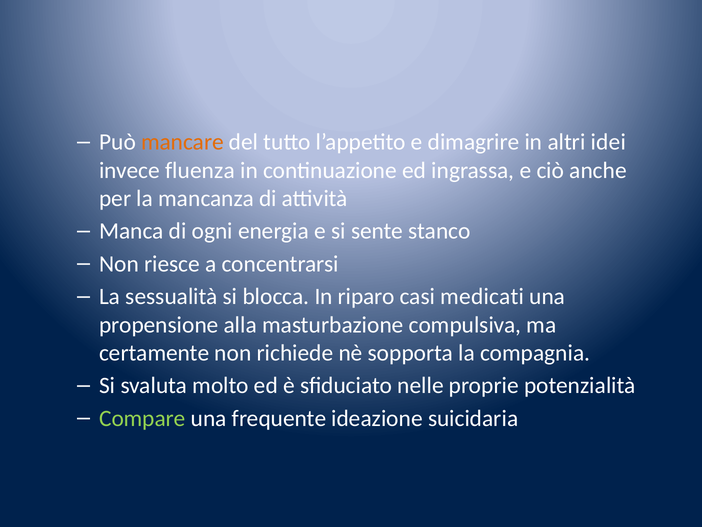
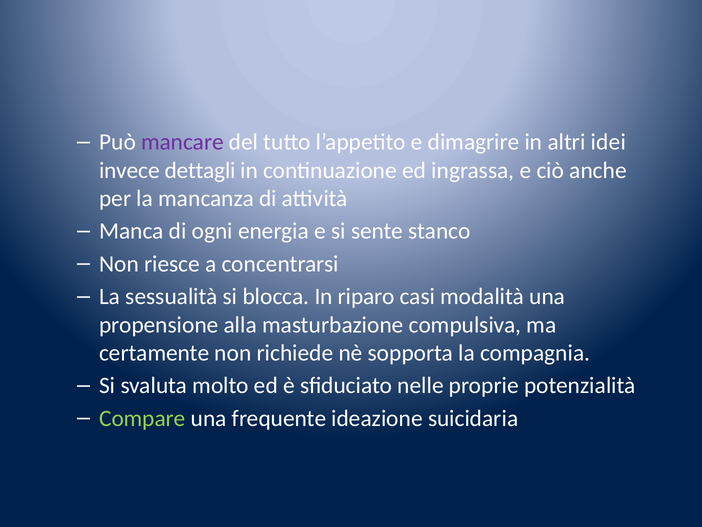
mancare colour: orange -> purple (182, 142)
fluenza: fluenza -> dettagli (200, 170)
medicati: medicati -> modalità (482, 296)
